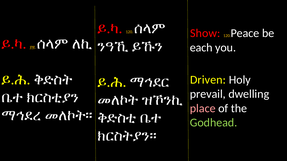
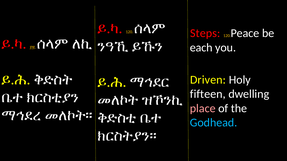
Show: Show -> Steps (205, 33)
prevail: prevail -> fifteen (208, 94)
Godhead colour: light green -> light blue (214, 123)
